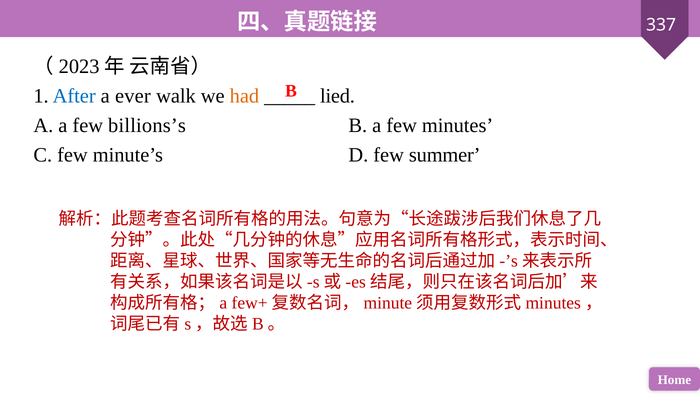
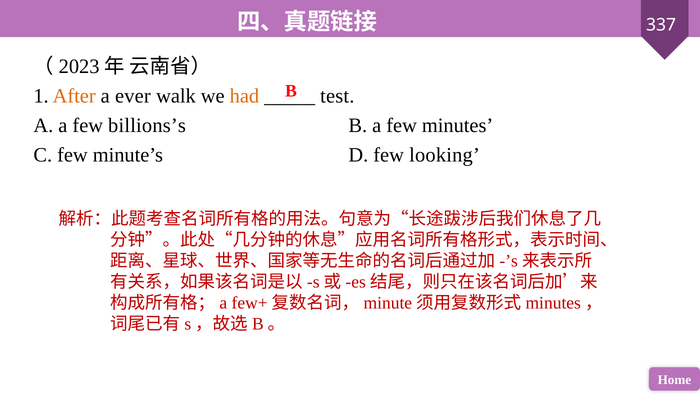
After colour: blue -> orange (74, 96)
lied: lied -> test (337, 96)
summer: summer -> looking (445, 155)
